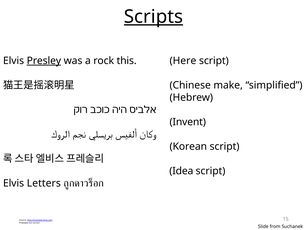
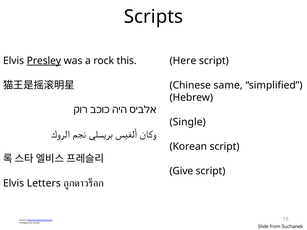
Scripts underline: present -> none (153, 17)
make: make -> same (228, 85)
Invent: Invent -> Single (188, 122)
Idea: Idea -> Give (181, 171)
